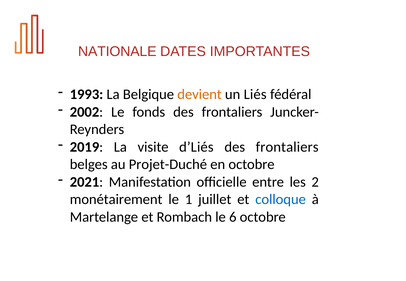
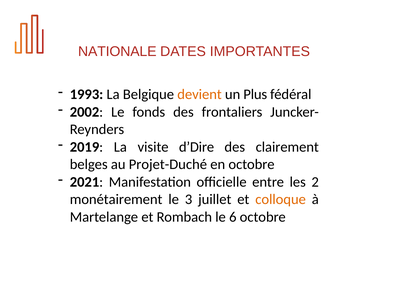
Liés: Liés -> Plus (255, 94)
d’Liés: d’Liés -> d’Dire (197, 147)
frontaliers: frontaliers -> clairement (287, 147)
1: 1 -> 3 (189, 199)
colloque colour: blue -> orange (281, 199)
